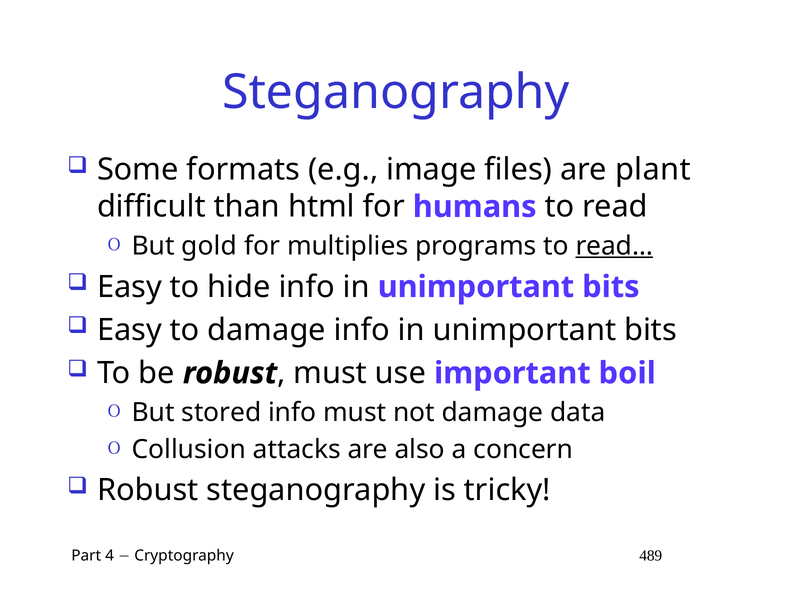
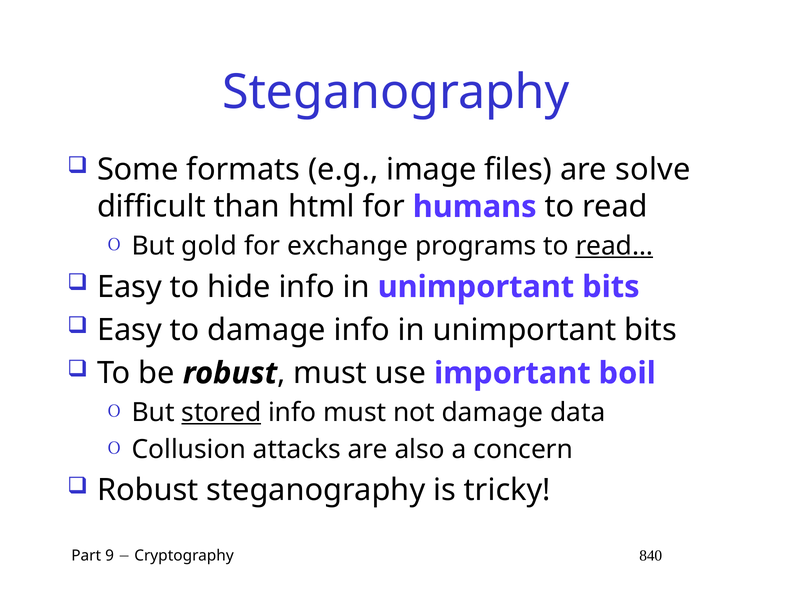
plant: plant -> solve (653, 170)
multiplies: multiplies -> exchange (348, 246)
stored underline: none -> present (221, 413)
4: 4 -> 9 (110, 555)
489: 489 -> 840 (651, 555)
